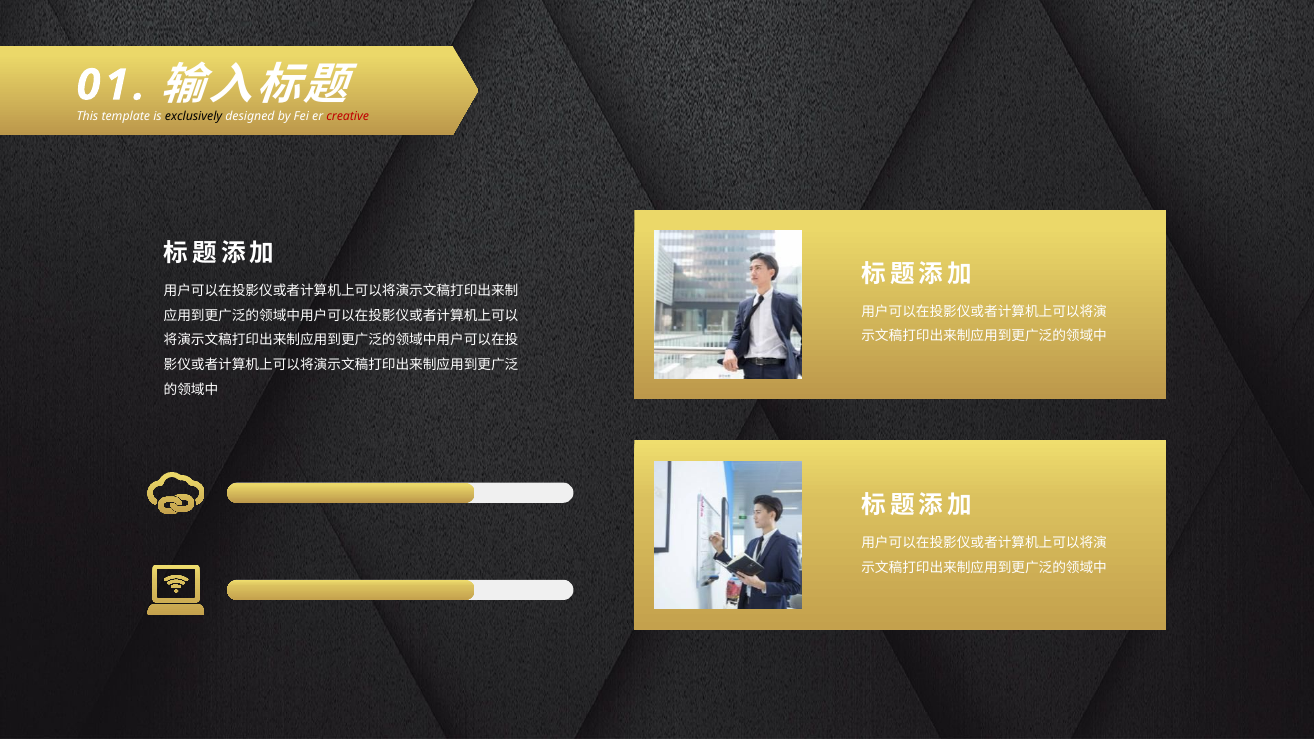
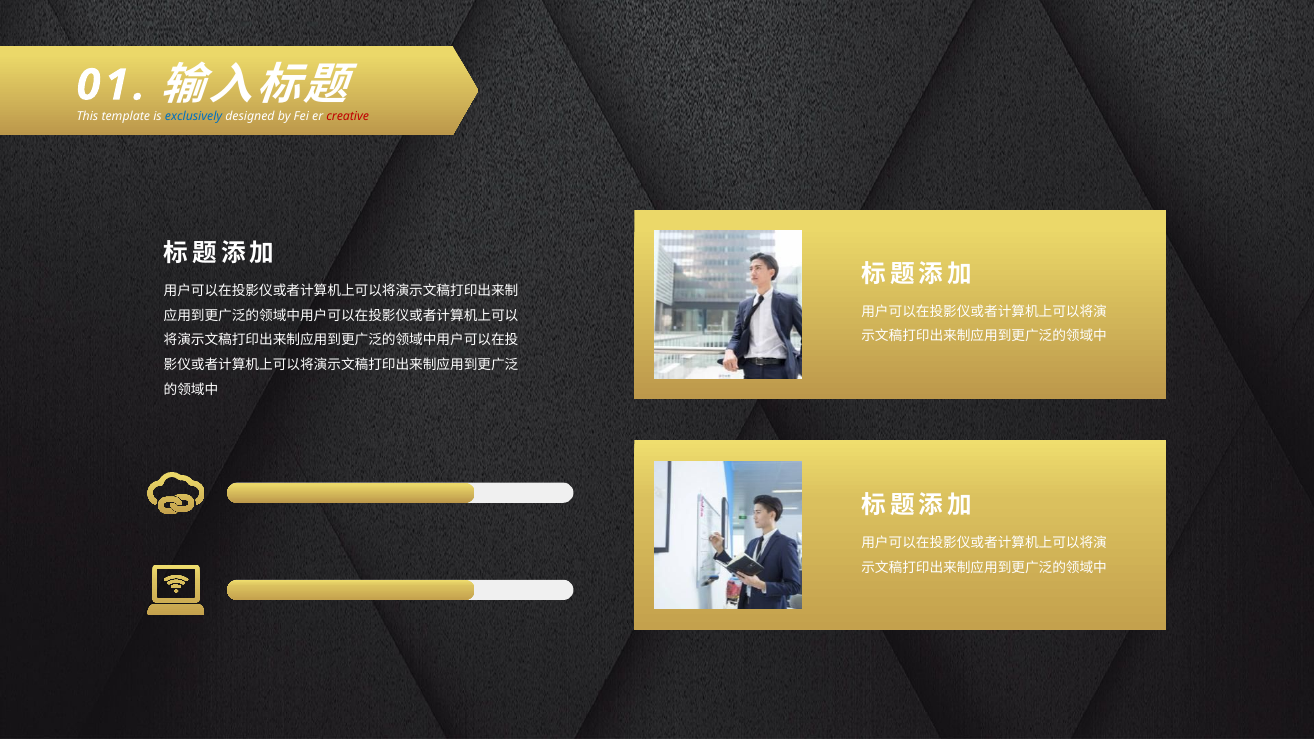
exclusively colour: black -> blue (194, 116)
